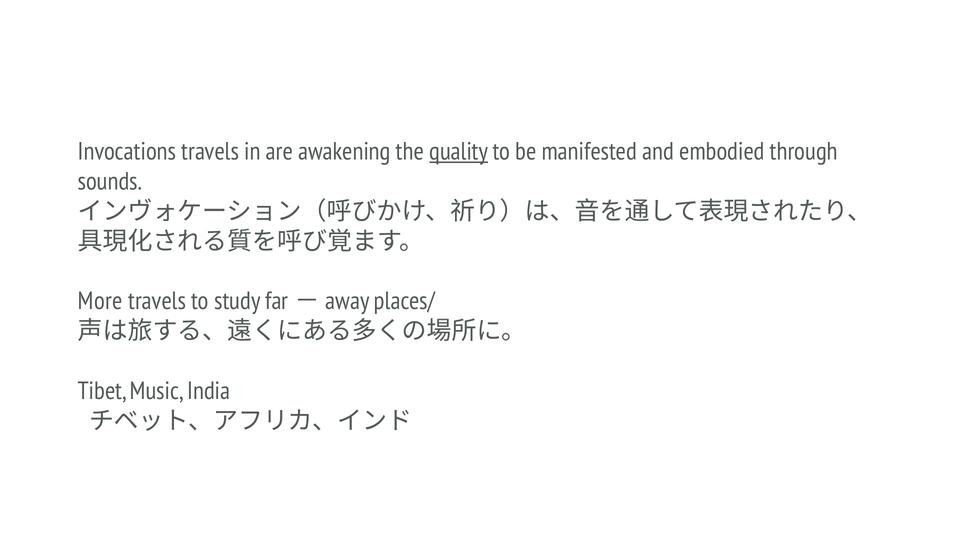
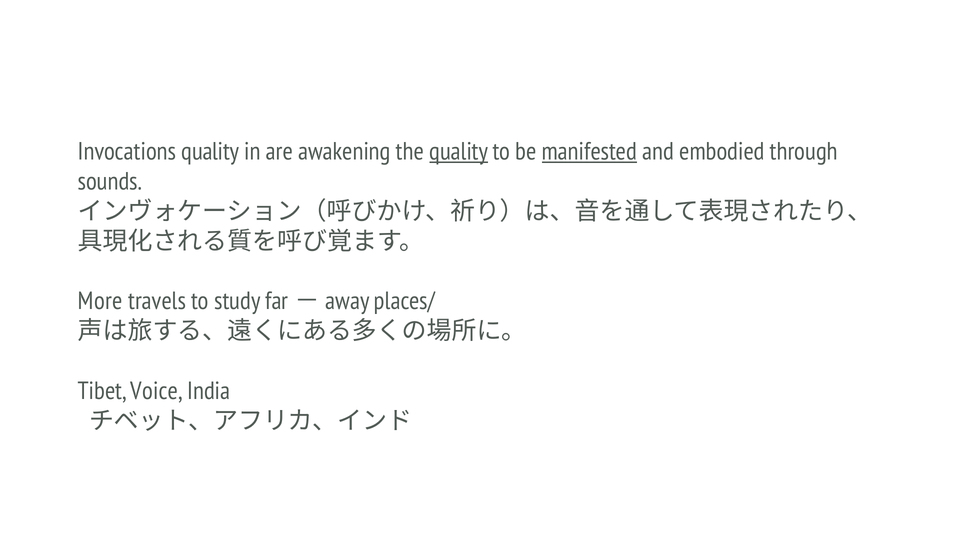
Invocations travels: travels -> quality (210, 151)
manifested underline: none -> present (589, 151)
Music: Music -> Voice (157, 391)
